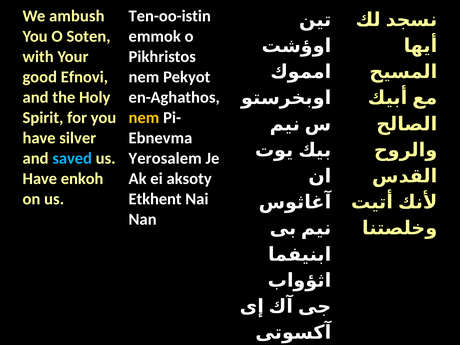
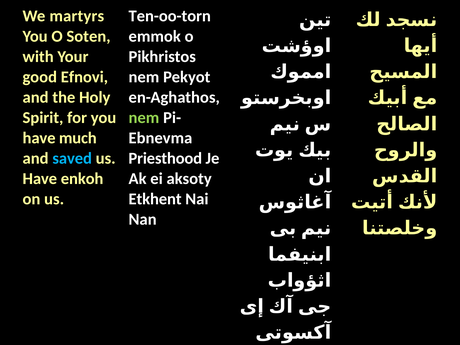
ambush: ambush -> martyrs (77, 16)
Ten-oo-istin: Ten-oo-istin -> Ten-oo-torn (170, 16)
nem colour: yellow -> light green (144, 118)
silver: silver -> much (78, 138)
Yerosalem: Yerosalem -> Priesthood (165, 158)
